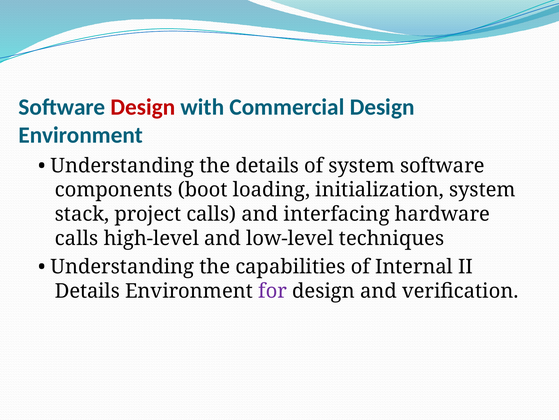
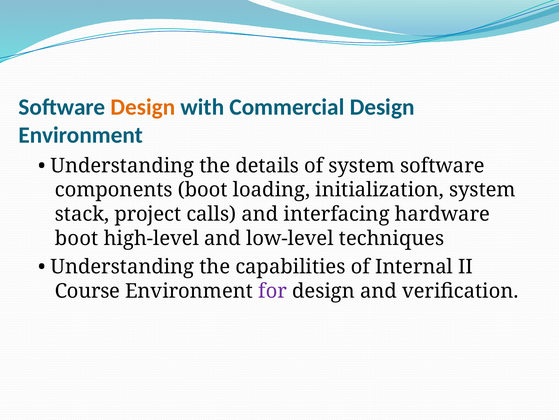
Design colour: red -> orange (143, 107)
calls: calls -> boot (77, 238)
Details: Details -> Course (87, 291)
